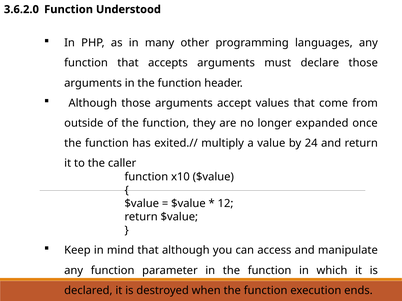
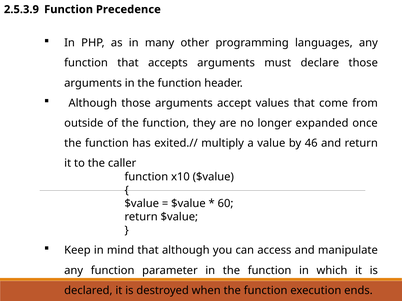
3.6.2.0: 3.6.2.0 -> 2.5.3.9 (21, 9)
Understood: Understood -> Precedence (128, 9)
24: 24 -> 46 (311, 143)
12: 12 -> 60 (226, 204)
